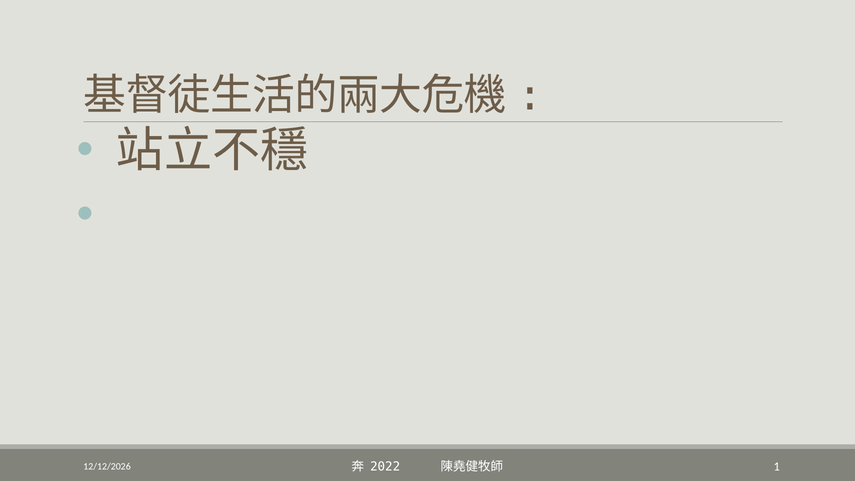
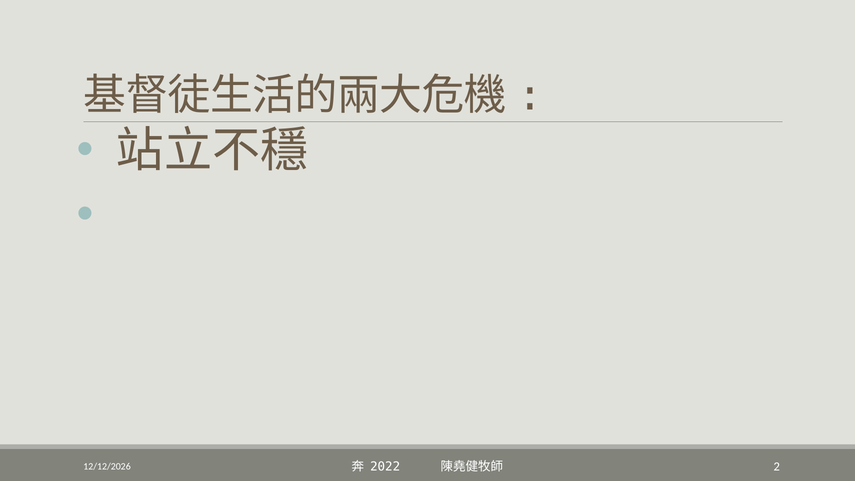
1: 1 -> 2 (777, 467)
